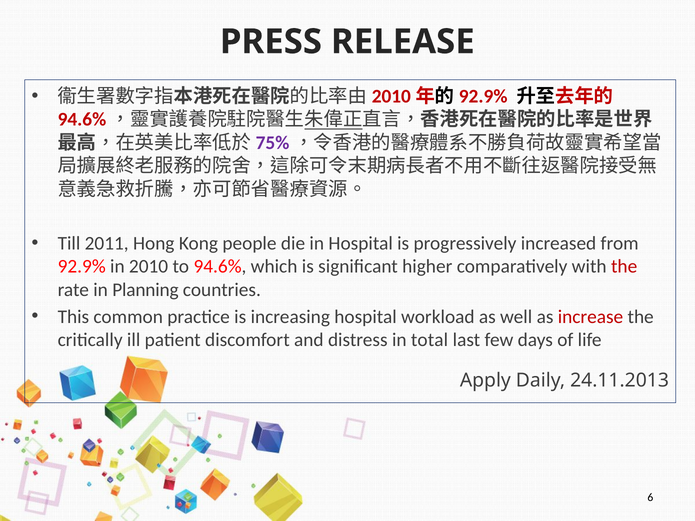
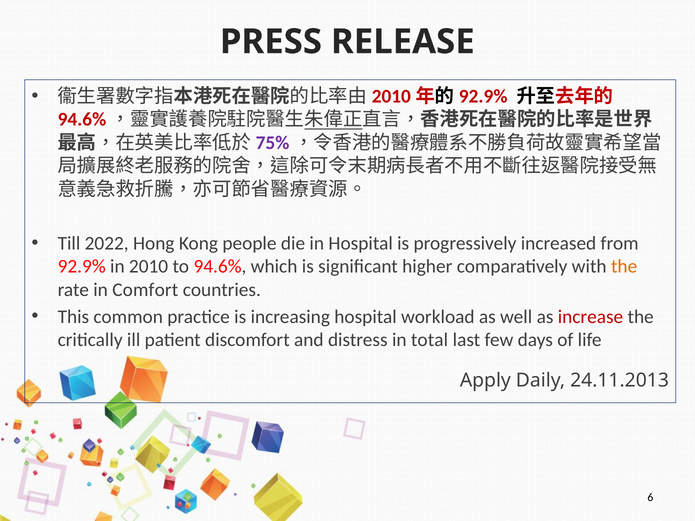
2011: 2011 -> 2022 (107, 243)
the colour: red -> orange (624, 267)
Planning: Planning -> Comfort (145, 290)
